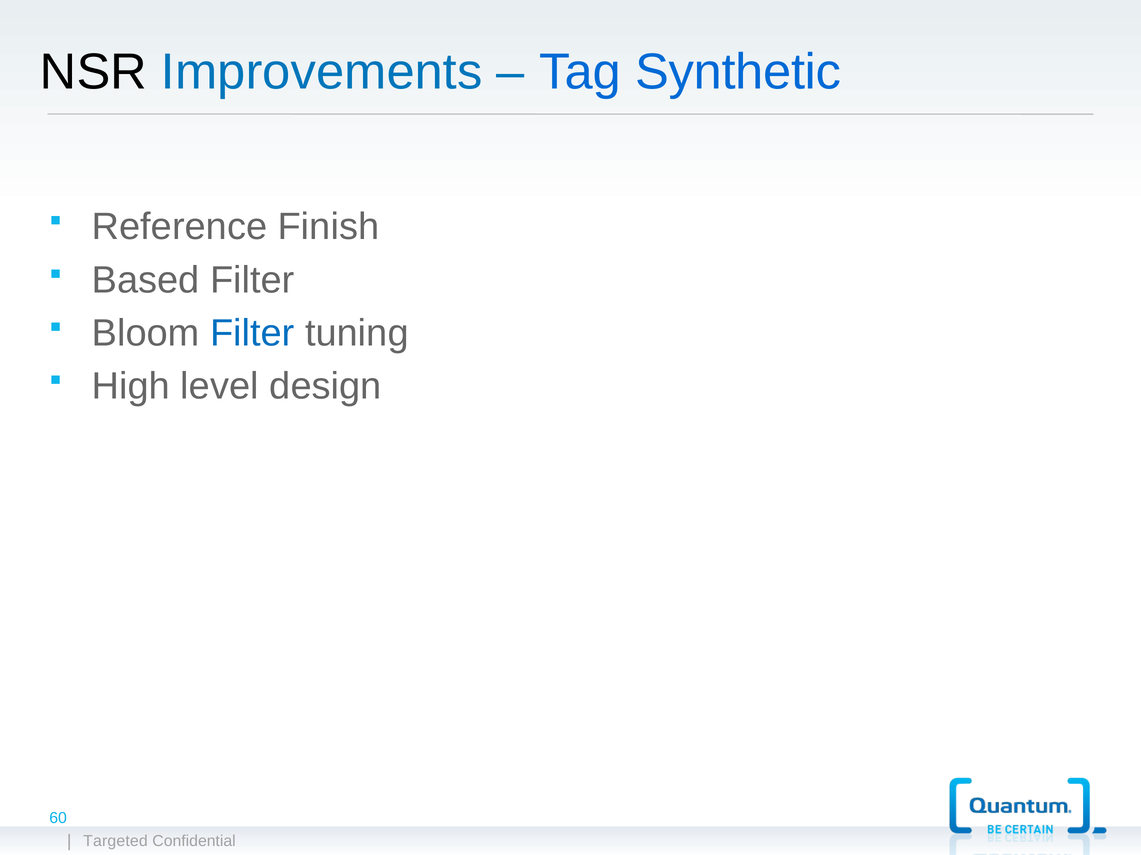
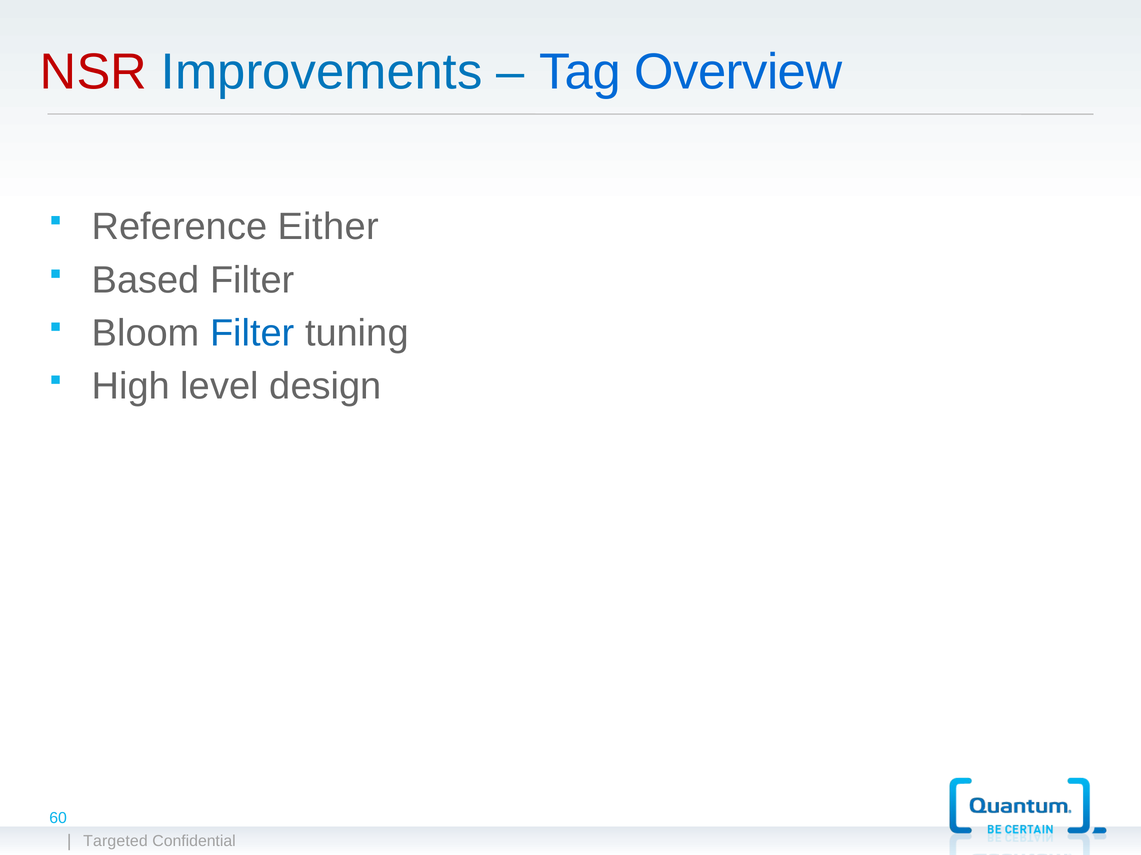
NSR colour: black -> red (93, 72)
Synthetic: Synthetic -> Overview (738, 72)
Finish: Finish -> Either (328, 227)
